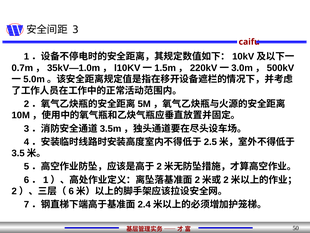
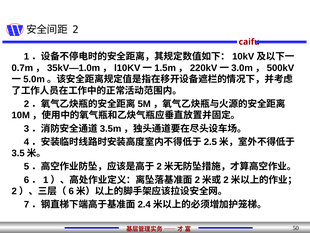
3: 3 -> 2 (75, 30)
